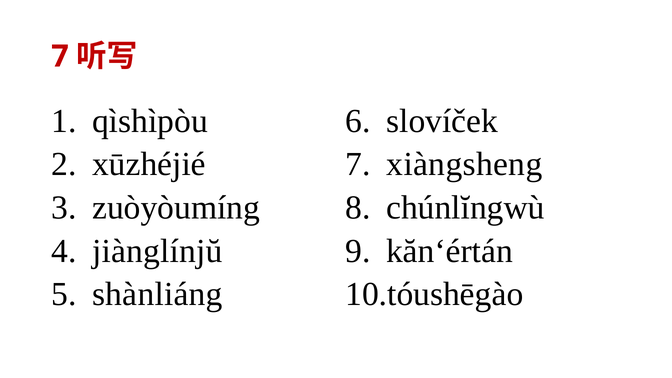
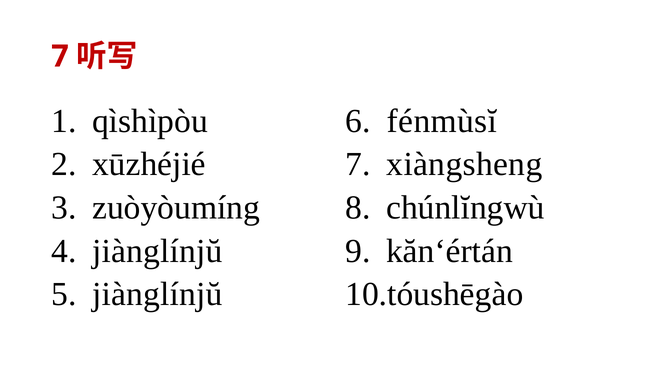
slovíček: slovíček -> fénmùsĭ (442, 121)
shànliáng: shànliáng -> jiànglínjŭ (157, 294)
